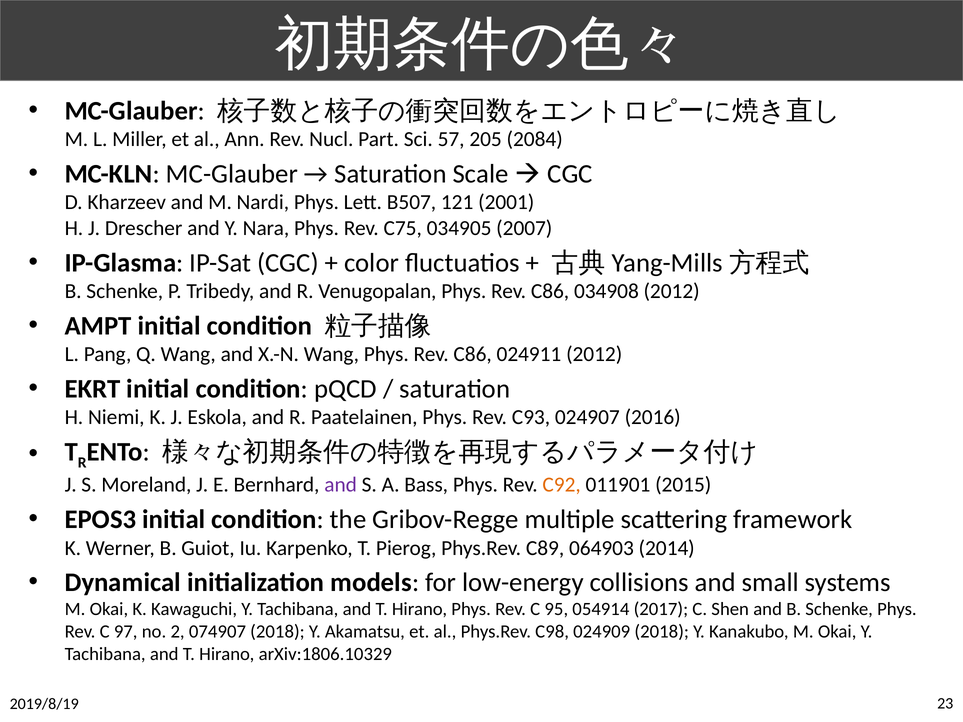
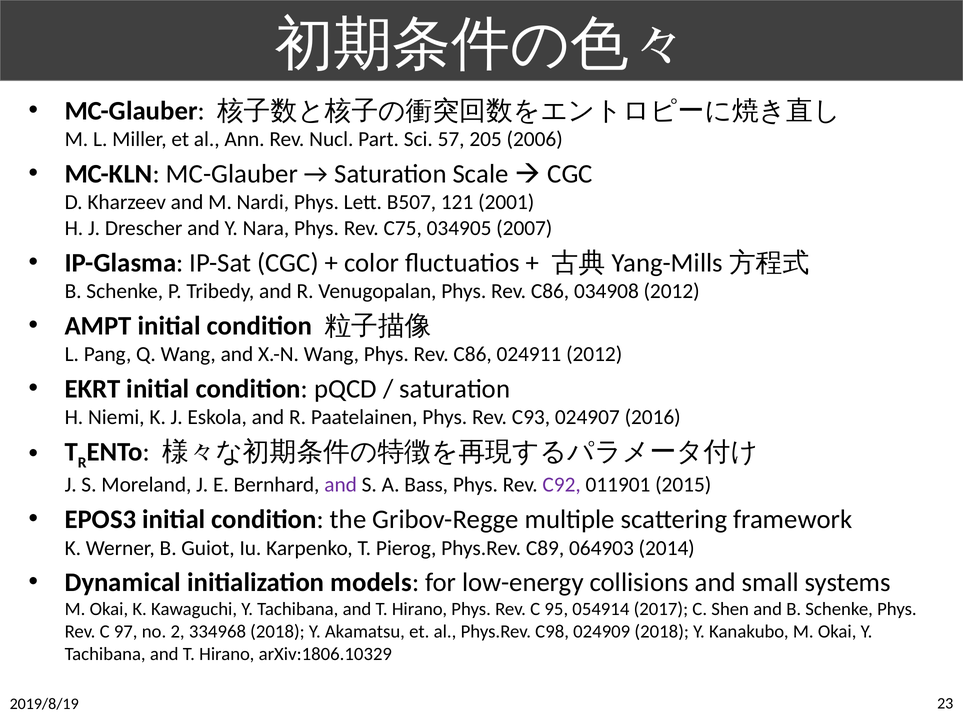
2084: 2084 -> 2006 (535, 139)
C92 colour: orange -> purple (562, 485)
074907: 074907 -> 334968 (217, 632)
